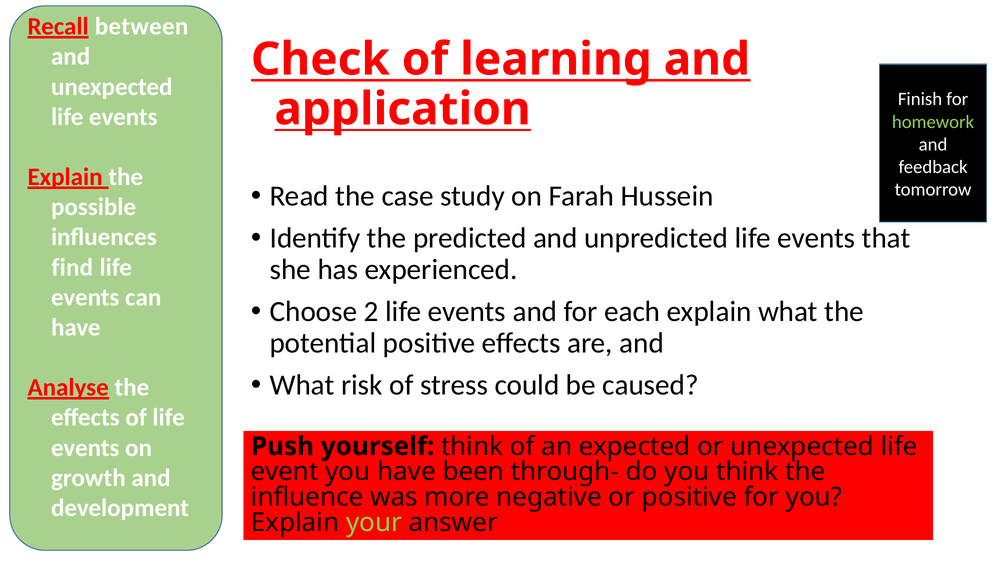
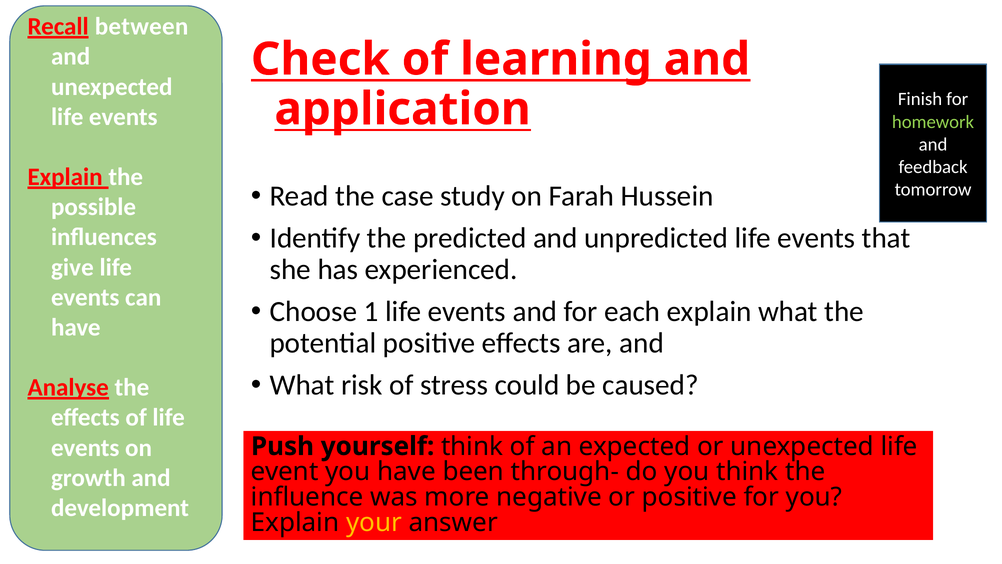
find: find -> give (72, 267)
2: 2 -> 1 (371, 312)
your colour: light green -> yellow (374, 522)
